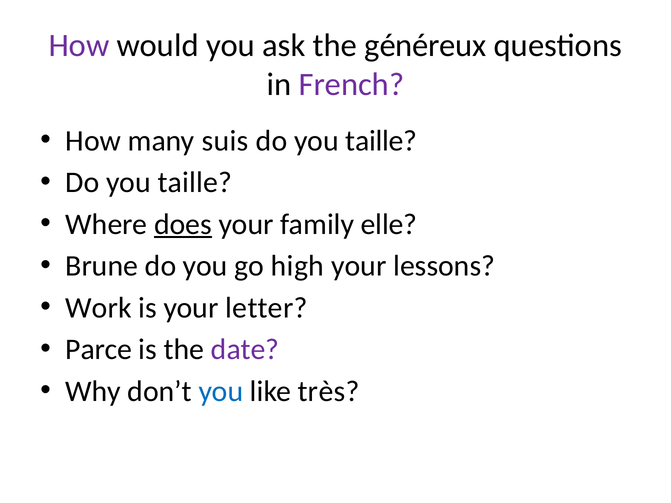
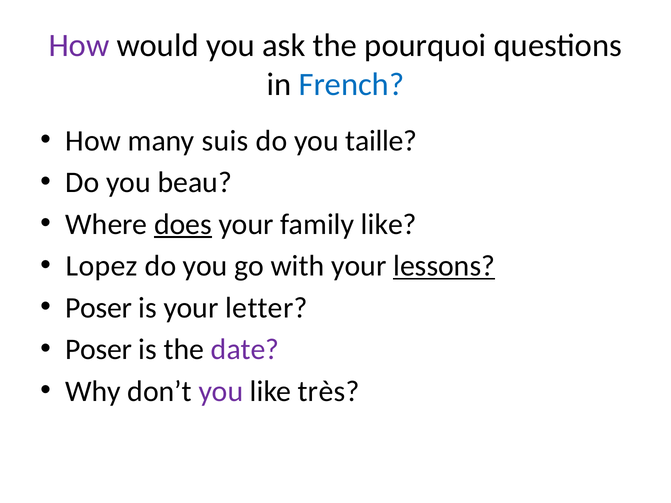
généreux: généreux -> pourquoi (425, 45)
French colour: purple -> blue (351, 84)
taille: taille -> beau (195, 183)
family elle: elle -> like (389, 224)
Brune: Brune -> Lopez (102, 266)
high: high -> with (298, 266)
lessons underline: none -> present (444, 266)
Work: Work -> Poser (99, 308)
Parce: Parce -> Poser (99, 350)
you colour: blue -> purple (221, 391)
